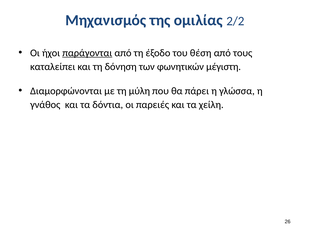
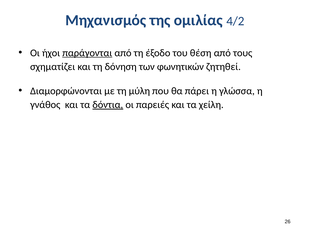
2/2: 2/2 -> 4/2 (235, 21)
καταλείπει: καταλείπει -> σχηματίζει (53, 67)
μέγιστη: μέγιστη -> ζητηθεί (223, 67)
δόντια underline: none -> present (108, 105)
